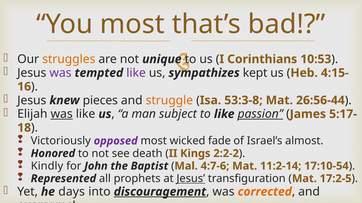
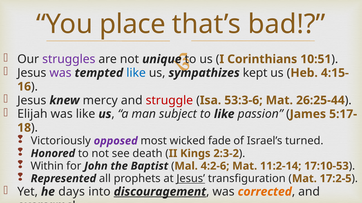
You most: most -> place (133, 24)
struggles colour: orange -> purple (69, 59)
10:53: 10:53 -> 10:51 (316, 59)
like colour: purple -> blue (136, 73)
pieces: pieces -> mercy (100, 101)
struggle colour: orange -> red (169, 101)
53:3-8: 53:3-8 -> 53:3-6 (243, 101)
26:56-44: 26:56-44 -> 26:25-44 (320, 101)
was underline: present -> none (62, 114)
passion underline: present -> none (260, 114)
almost: almost -> turned (304, 141)
2:2-2: 2:2-2 -> 2:3-2 (226, 154)
Kindly: Kindly -> Within (47, 166)
4:7-6: 4:7-6 -> 4:2-6 (215, 166)
17:10-54: 17:10-54 -> 17:10-53 (326, 166)
